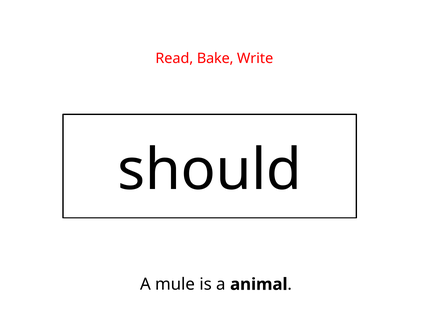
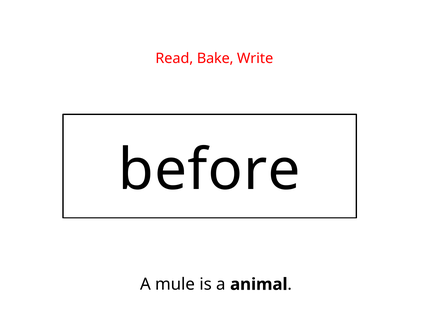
should: should -> before (209, 171)
